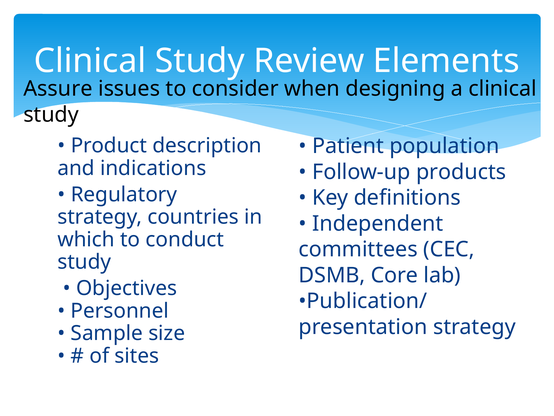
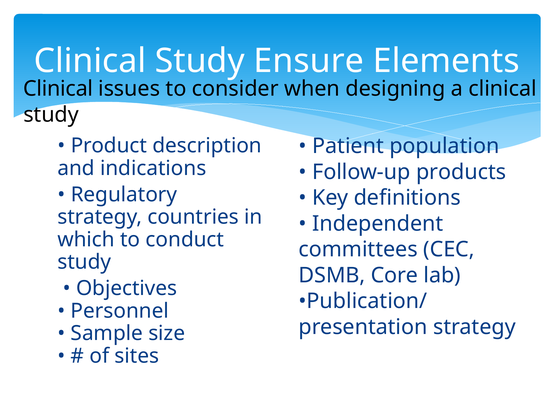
Review: Review -> Ensure (309, 61)
Assure: Assure -> Clinical (58, 89)
